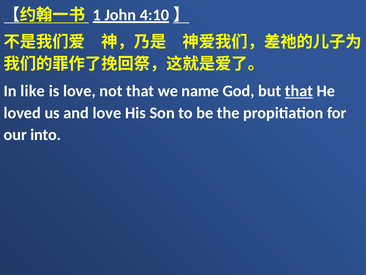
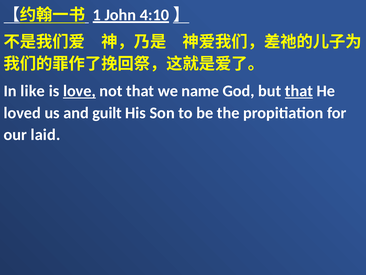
love underline: none -> present (79, 91)
and love: love -> guilt (107, 113)
into: into -> laid (46, 135)
